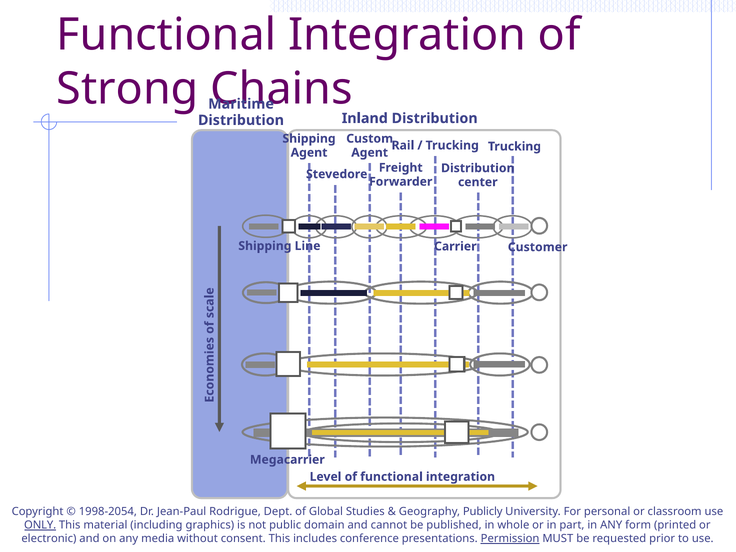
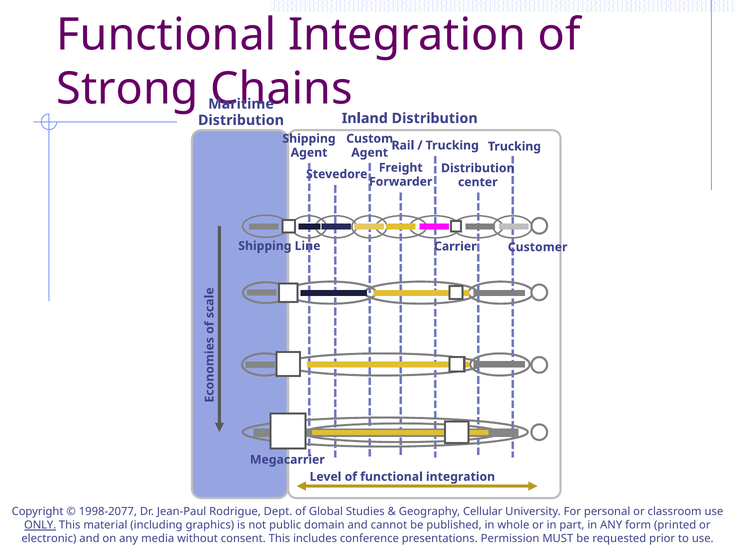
1998-2054: 1998-2054 -> 1998-2077 (108, 512)
Publicly: Publicly -> Cellular (483, 512)
Permission underline: present -> none (510, 539)
